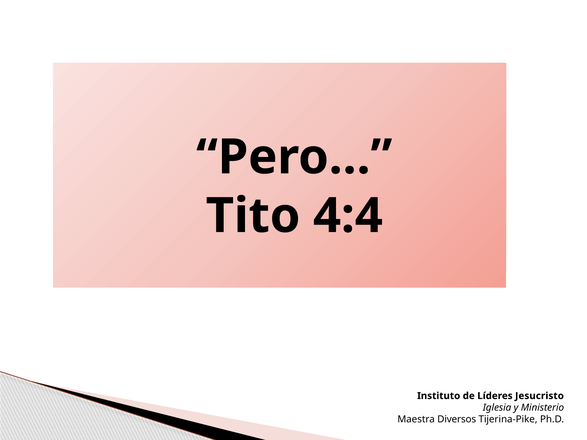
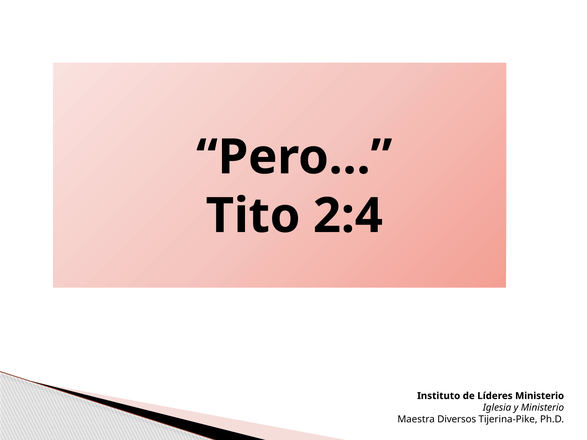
4:4: 4:4 -> 2:4 (348, 216)
Líderes Jesucristo: Jesucristo -> Ministerio (540, 396)
